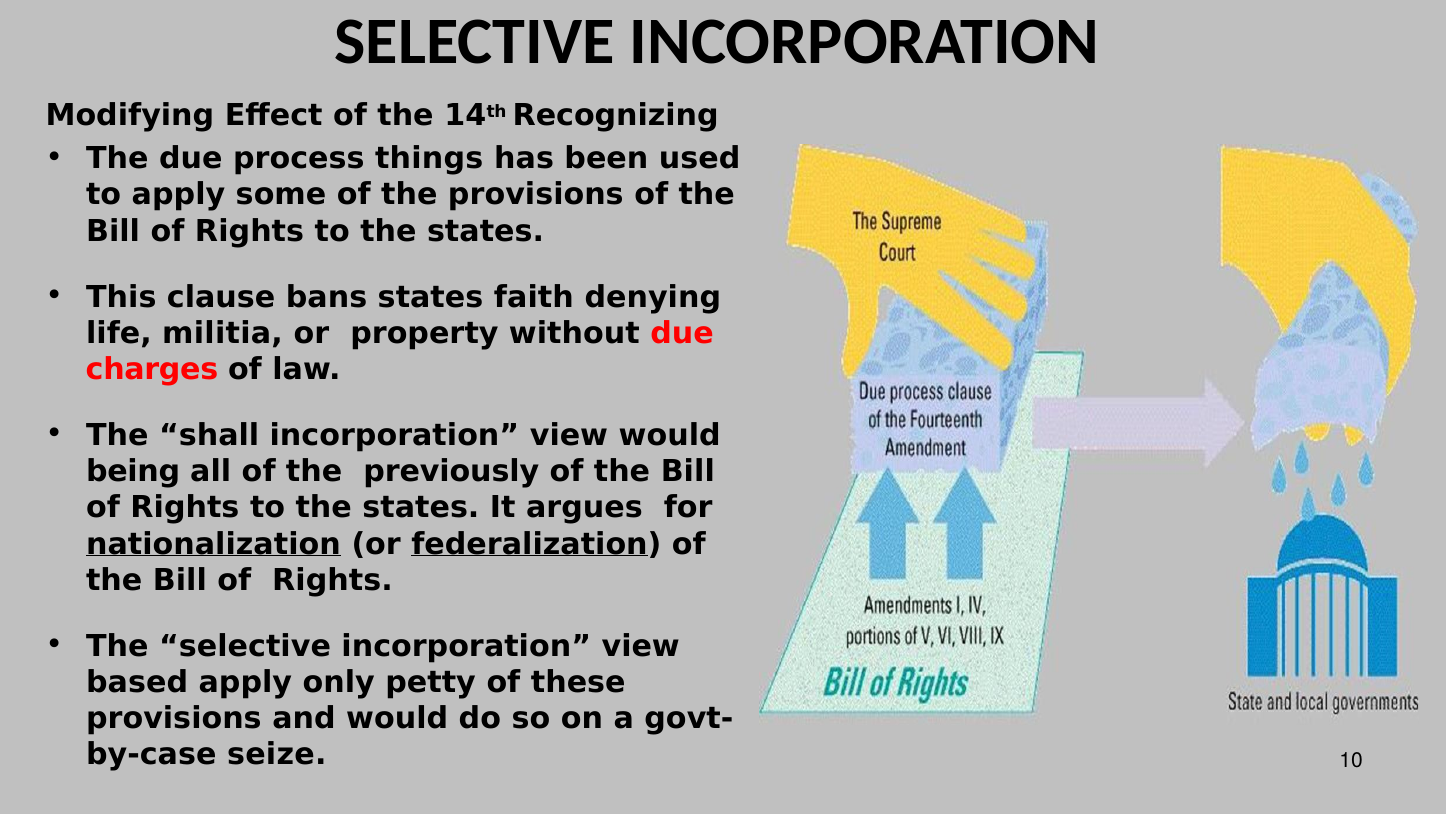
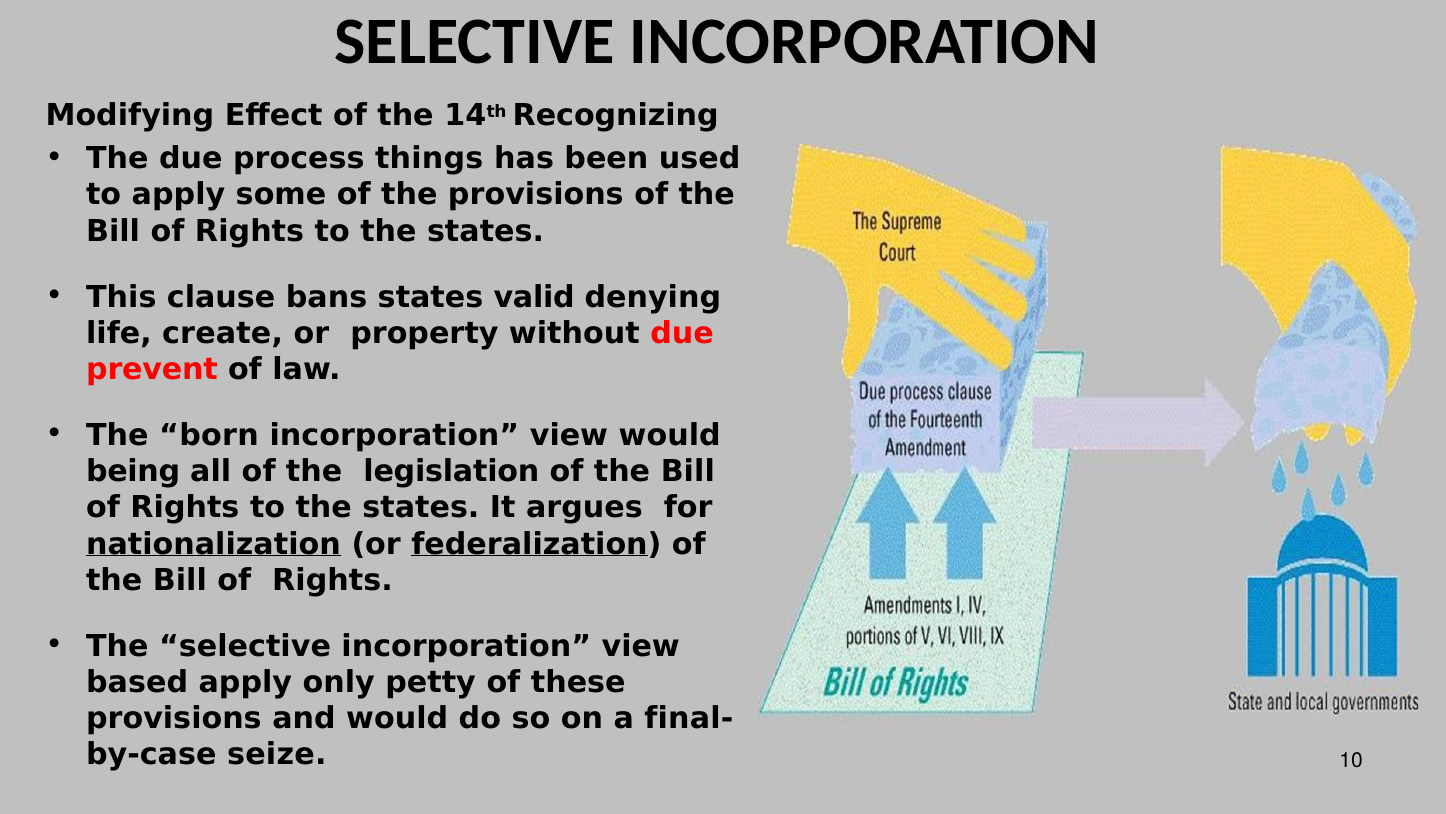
faith: faith -> valid (534, 297)
militia: militia -> create (223, 333)
charges: charges -> prevent (152, 369)
shall: shall -> born (209, 435)
previously: previously -> legislation (451, 471)
govt-: govt- -> final- (689, 718)
